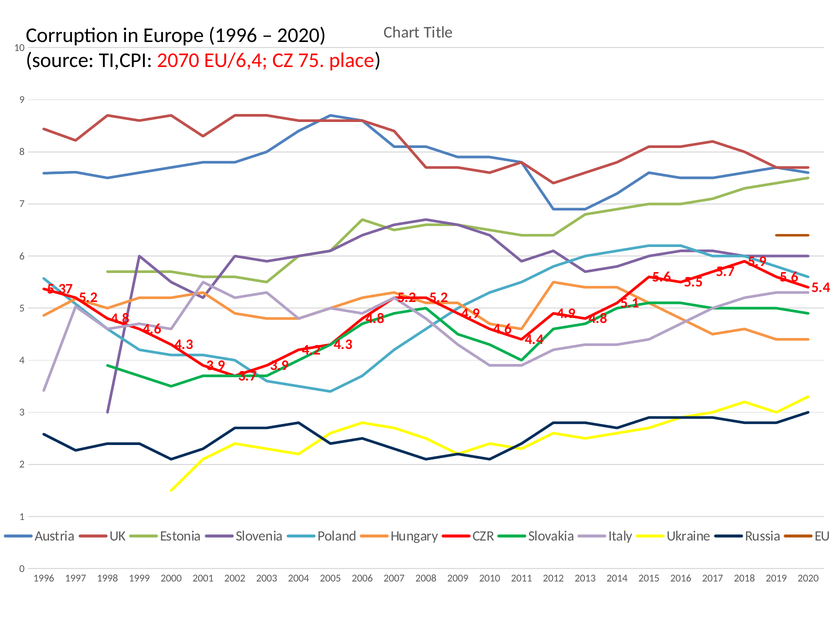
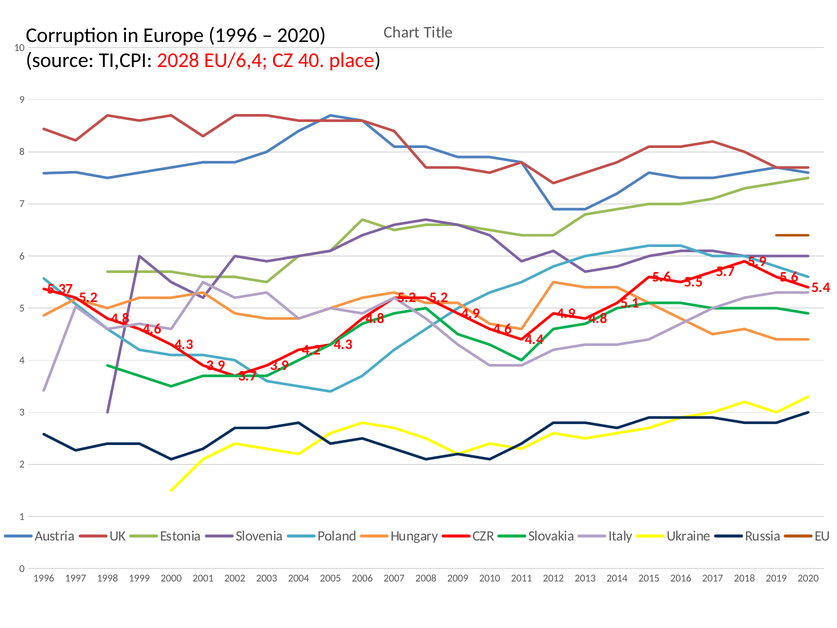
2070: 2070 -> 2028 (178, 60)
75: 75 -> 40 (311, 60)
